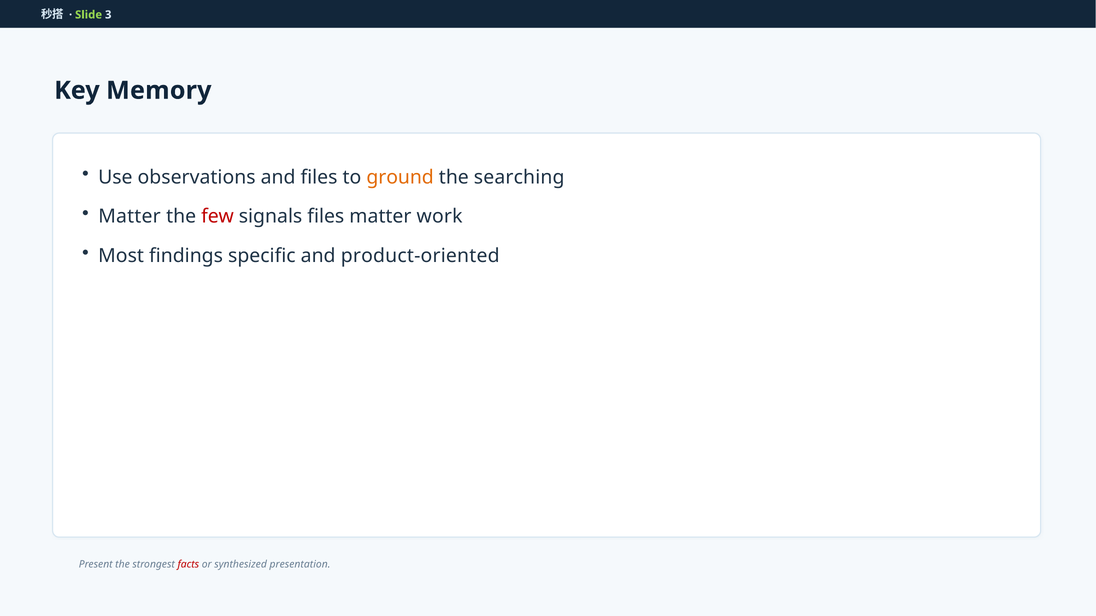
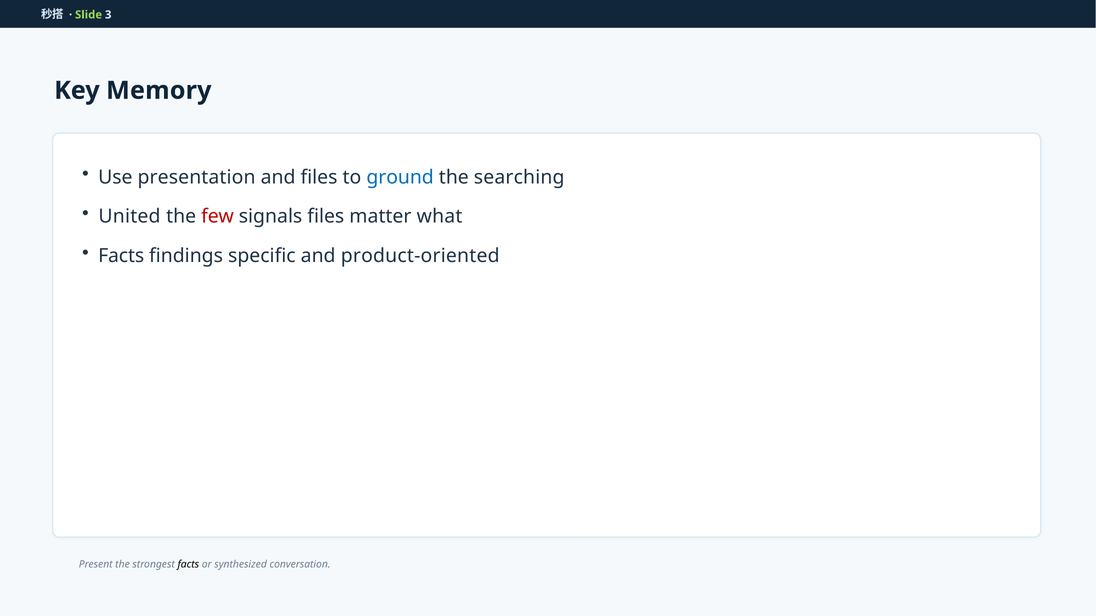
observations: observations -> presentation (197, 177)
ground colour: orange -> blue (400, 177)
Matter: Matter -> United (130, 217)
work: work -> what (440, 217)
Most: Most -> Facts (121, 256)
facts colour: red -> black (188, 565)
presentation: presentation -> conversation (300, 565)
